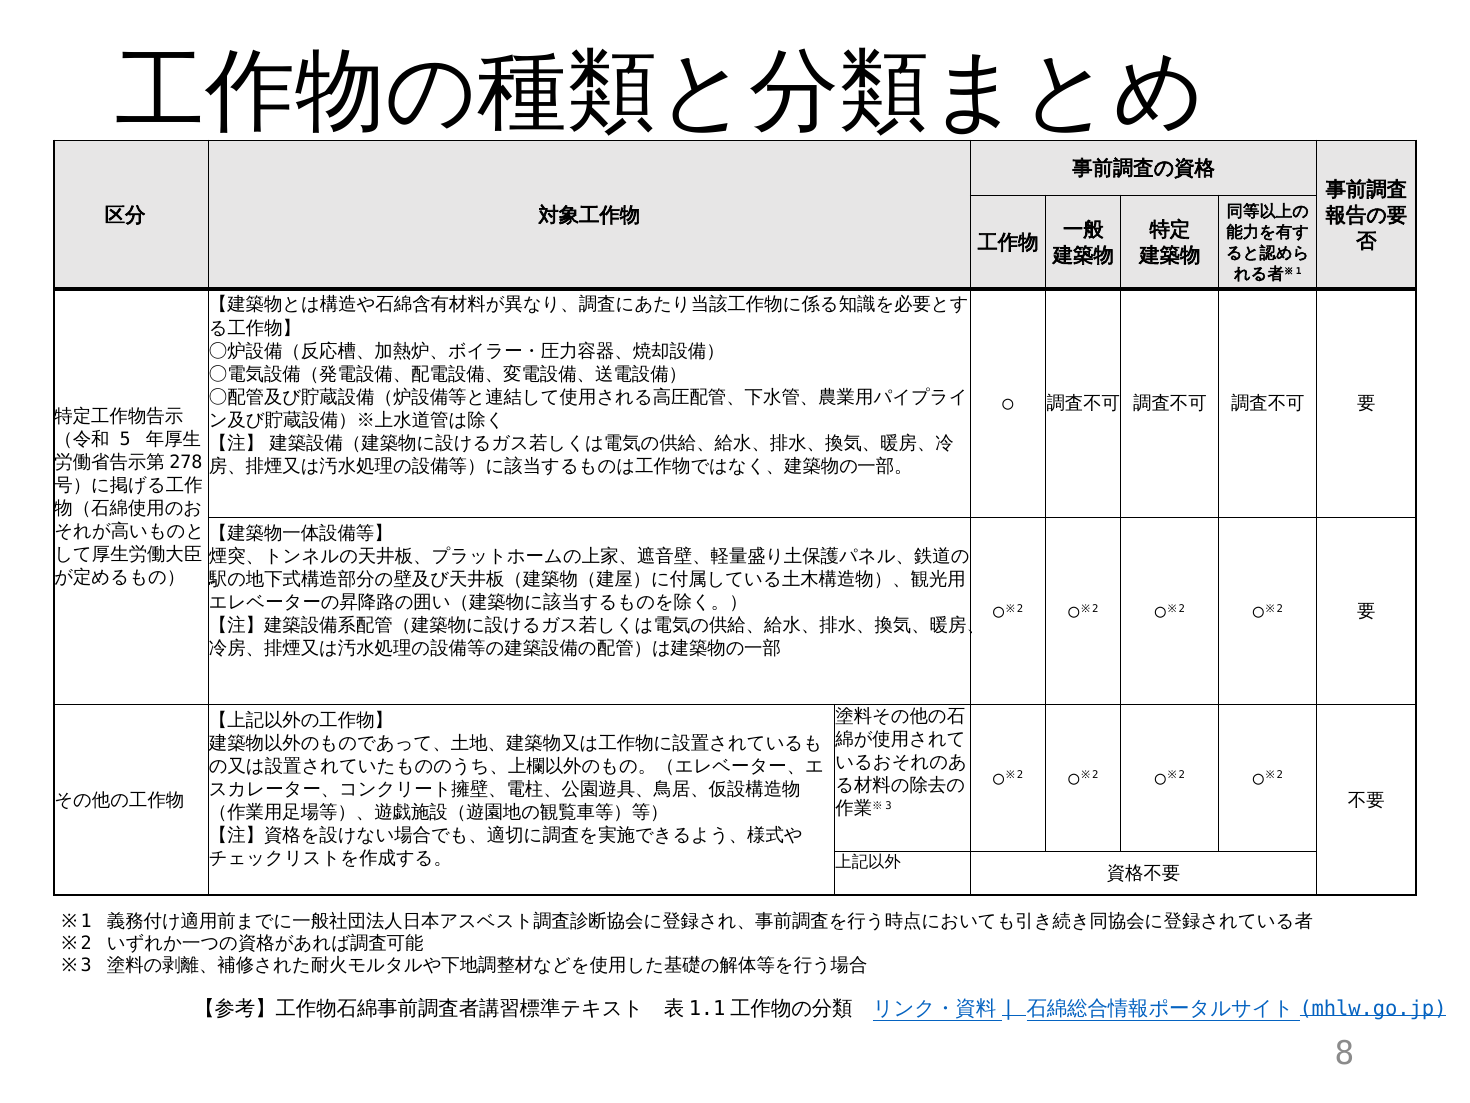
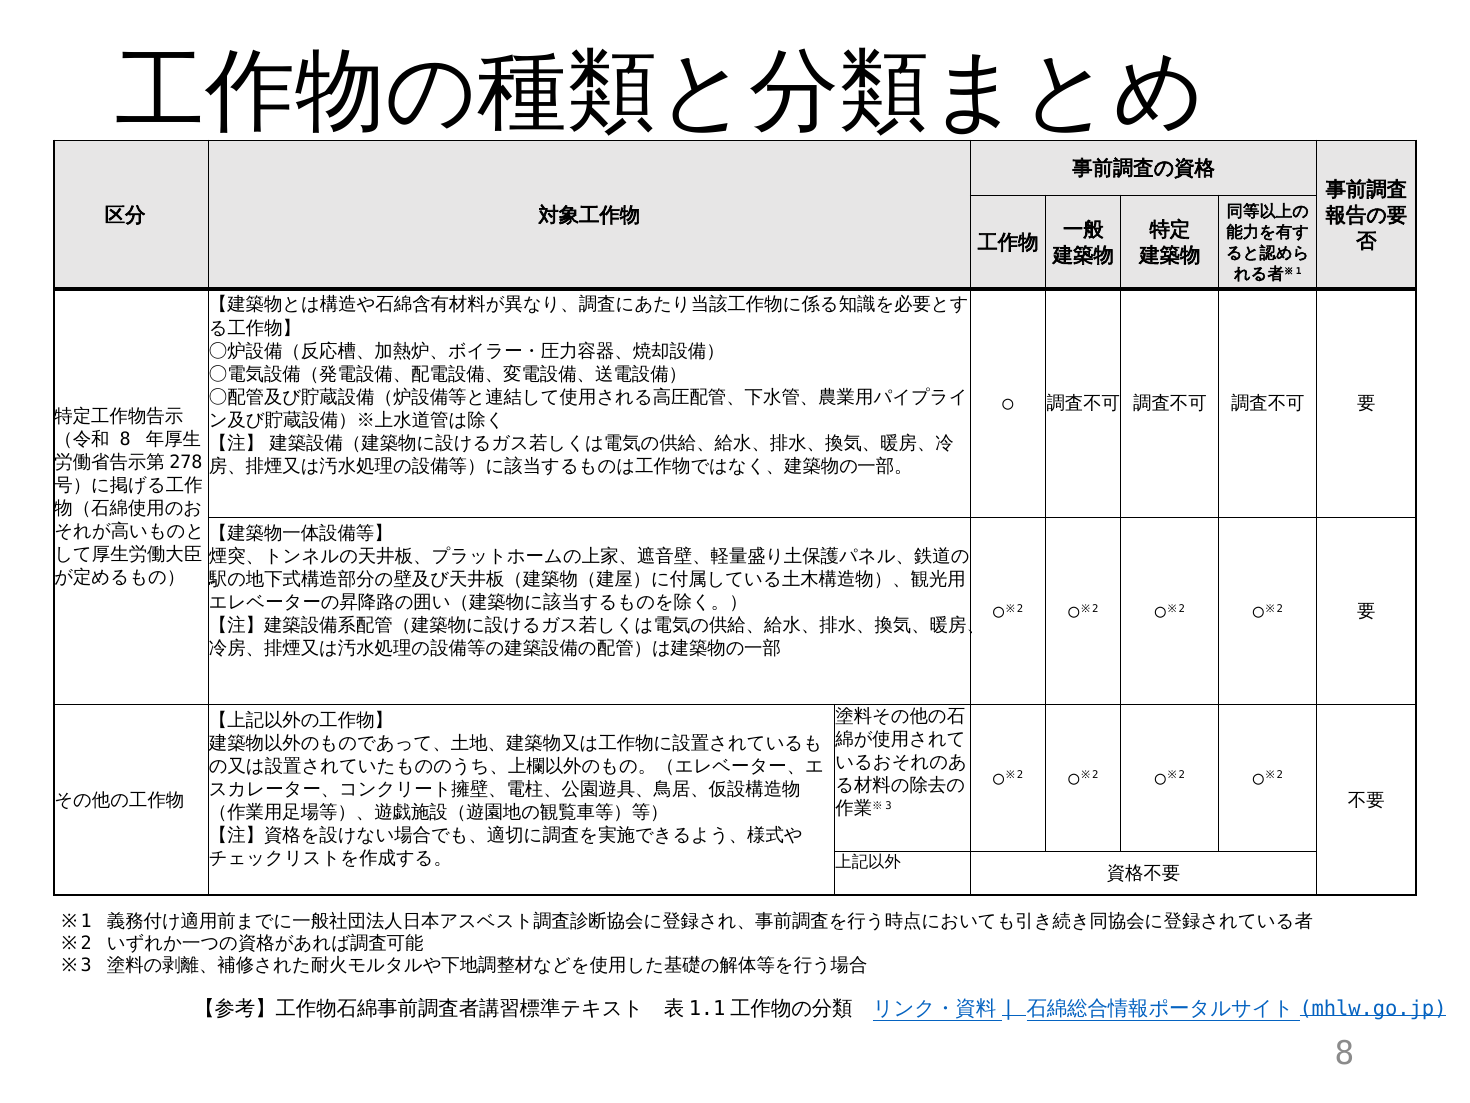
5: 5 -> 8 (125, 439)
